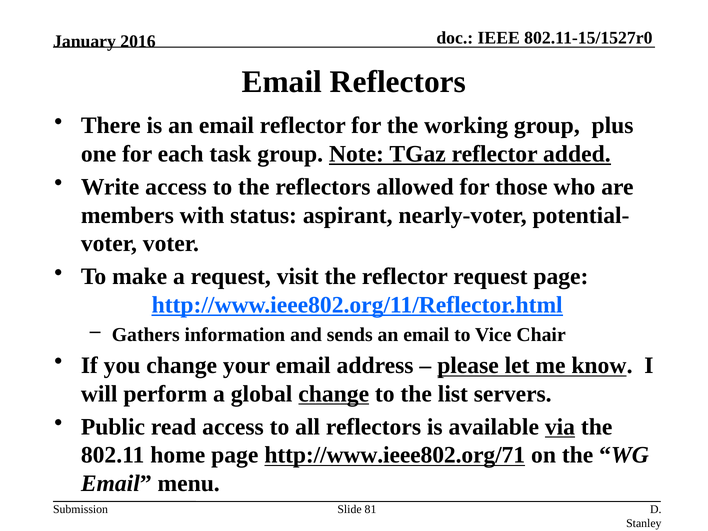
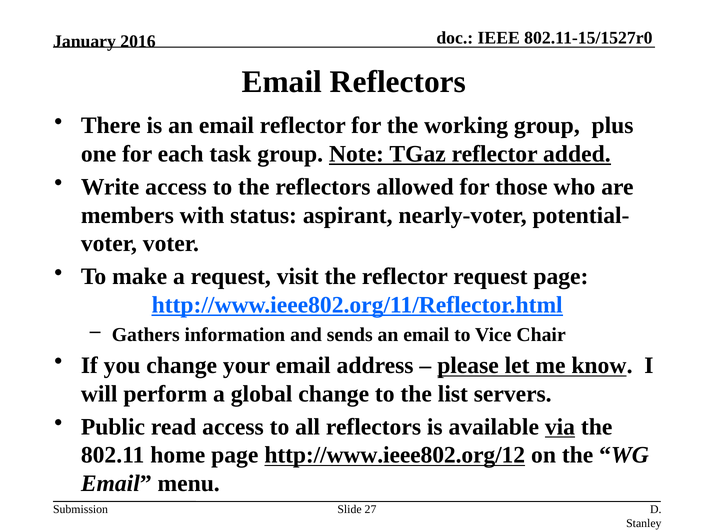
change underline: present -> none (334, 394)
http://www.ieee802.org/71: http://www.ieee802.org/71 -> http://www.ieee802.org/12 (395, 455)
81: 81 -> 27 (371, 509)
